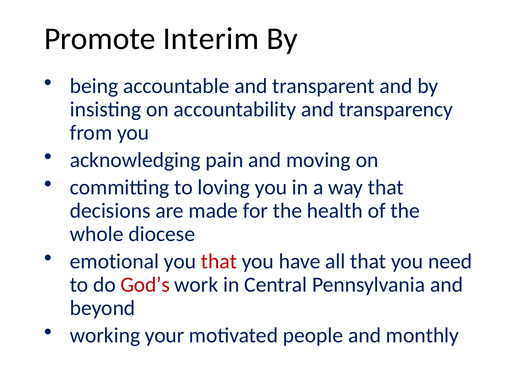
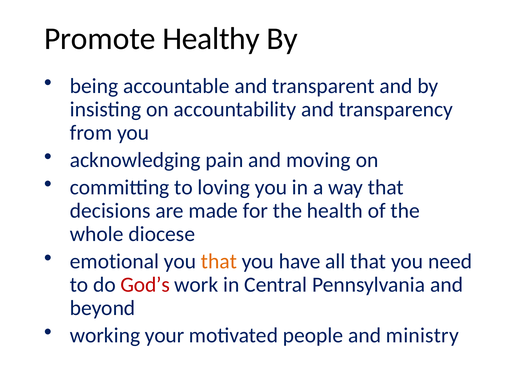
Interim: Interim -> Healthy (211, 39)
that colour: red -> orange (219, 262)
monthly: monthly -> ministry (422, 336)
